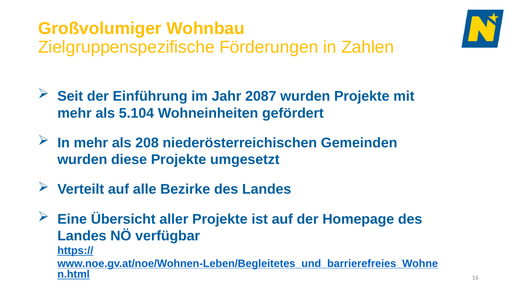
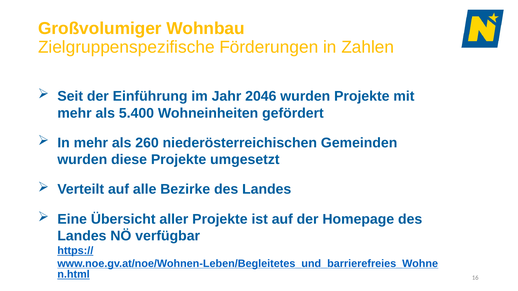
2087: 2087 -> 2046 (261, 96)
5.104: 5.104 -> 5.400 (136, 113)
208: 208 -> 260 (147, 143)
